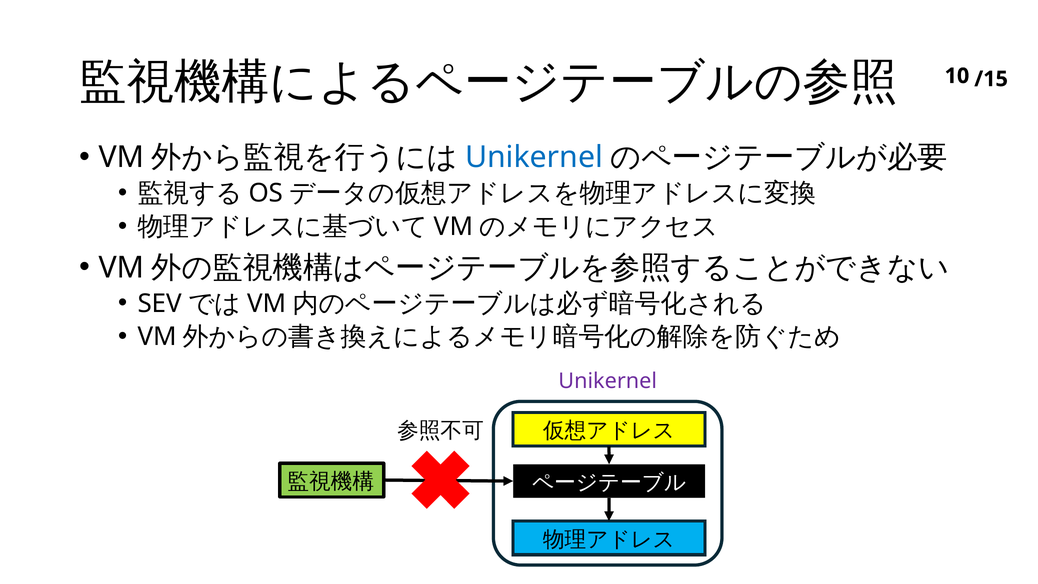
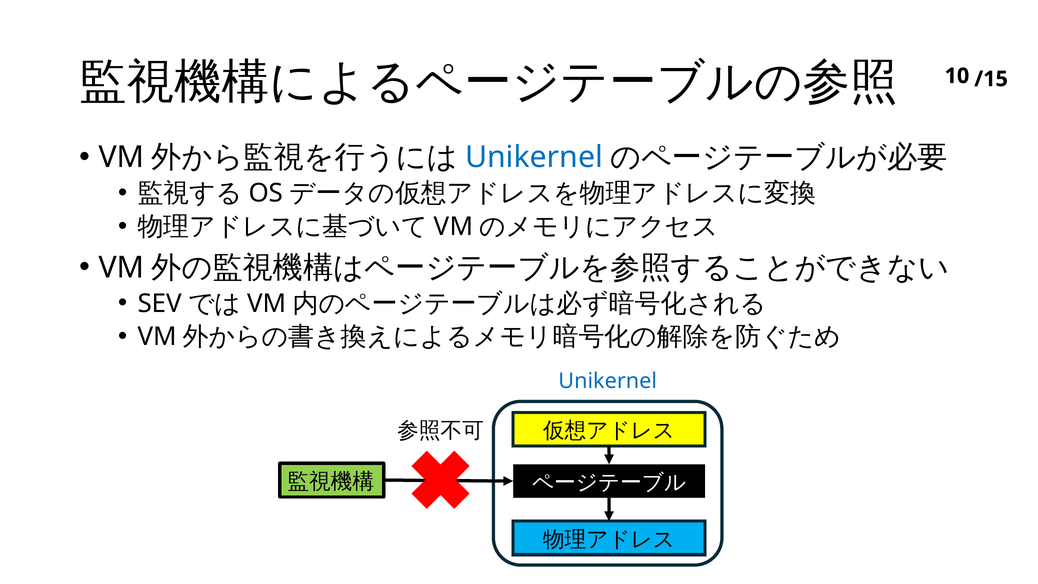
Unikernel colour: purple -> blue (608, 381)
